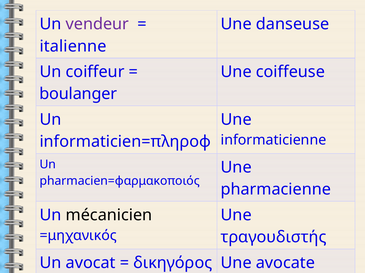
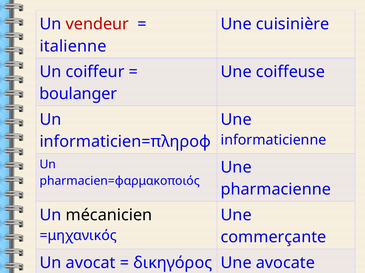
vendeur colour: purple -> red (97, 24)
danseuse: danseuse -> cuisinière (293, 24)
τραγουδιστής: τραγουδιστής -> commerçante (274, 238)
